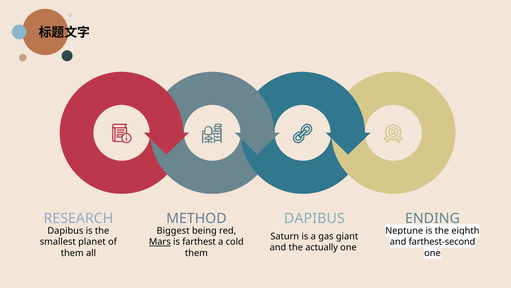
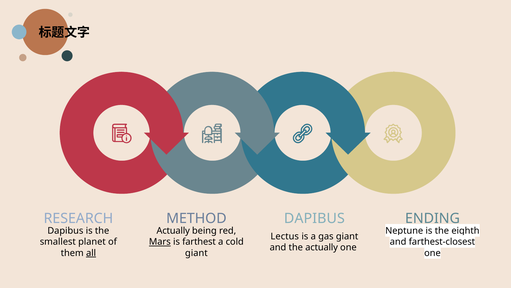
Biggest: Biggest -> Actually (173, 230)
Saturn: Saturn -> Lectus (285, 236)
farthest-second: farthest-second -> farthest-closest (442, 241)
all underline: none -> present (91, 253)
them: them -> giant (196, 253)
